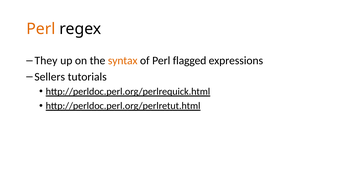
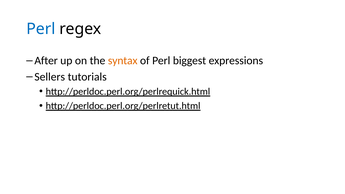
Perl colour: orange -> blue (41, 29)
They: They -> After (46, 61)
flagged: flagged -> biggest (190, 61)
